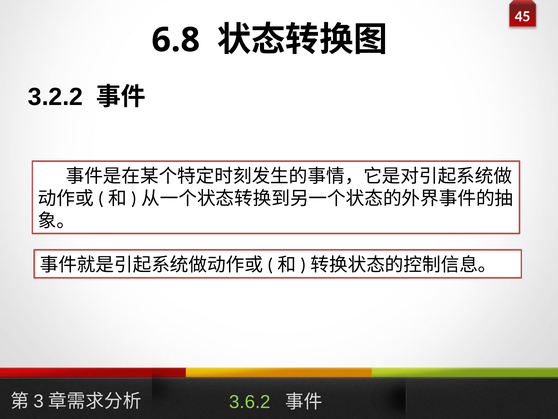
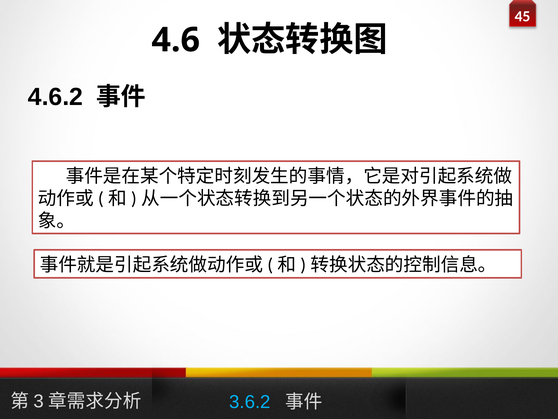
6.8: 6.8 -> 4.6 (176, 40)
3.2.2: 3.2.2 -> 4.6.2 (56, 97)
3.6.2 colour: light green -> light blue (250, 401)
